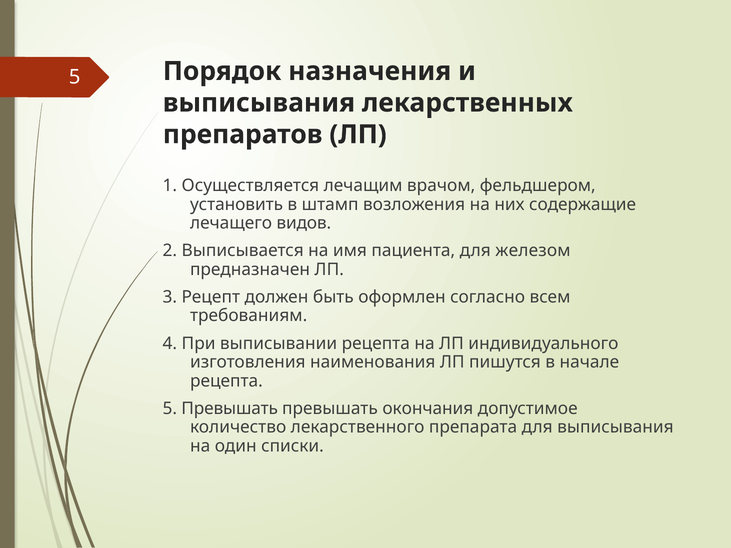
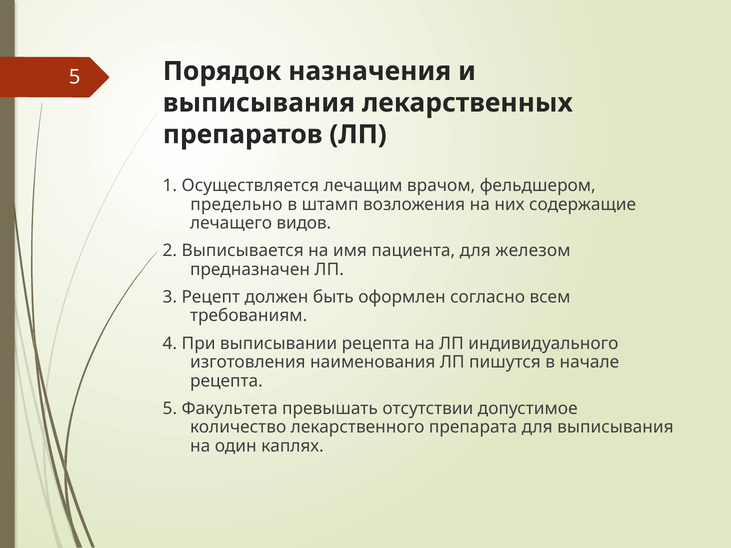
установить: установить -> предельно (236, 204)
5 Превышать: Превышать -> Факультета (230, 409)
окончания: окончания -> отсутствии (428, 409)
списки: списки -> каплях (292, 446)
